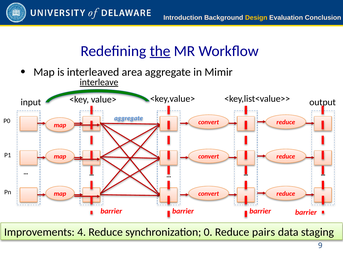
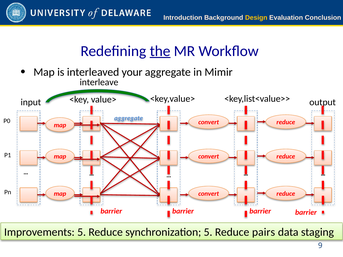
area: area -> your (132, 72)
interleave underline: present -> none (99, 82)
Improvements 4: 4 -> 5 (82, 232)
synchronization 0: 0 -> 5 (208, 232)
